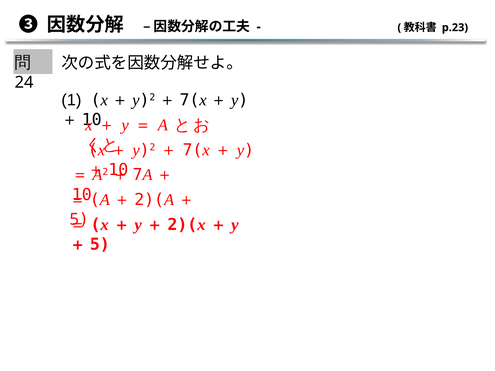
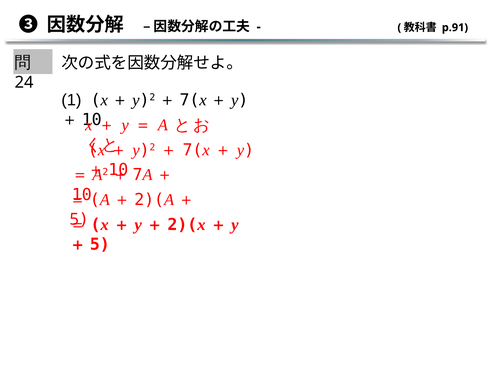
p.23: p.23 -> p.91 (455, 28)
